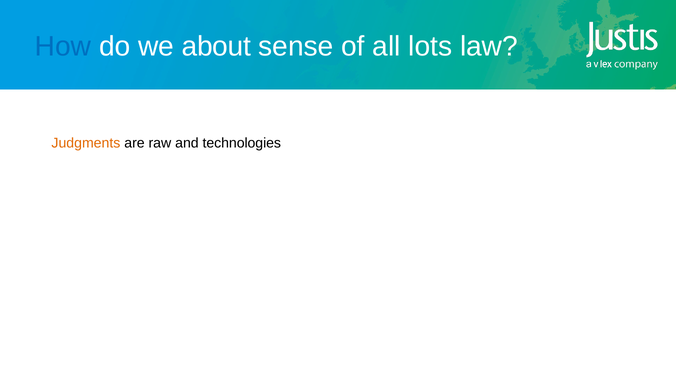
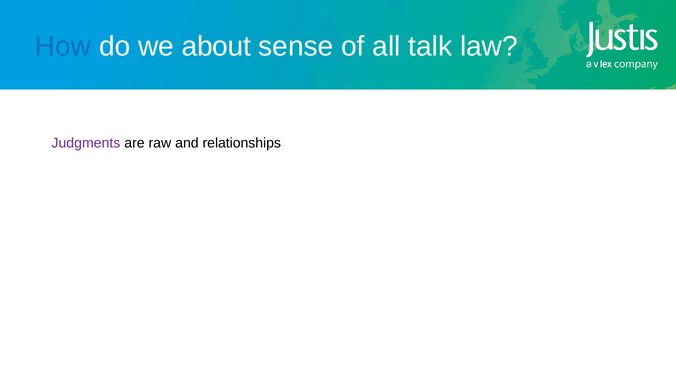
lots: lots -> talk (430, 46)
Judgments colour: orange -> purple (86, 143)
technologies: technologies -> relationships (242, 143)
